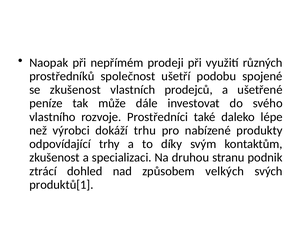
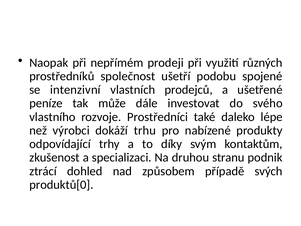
se zkušenost: zkušenost -> intenzivní (75, 90)
velkých: velkých -> případě (225, 171)
produktů[1: produktů[1 -> produktů[0 (61, 184)
